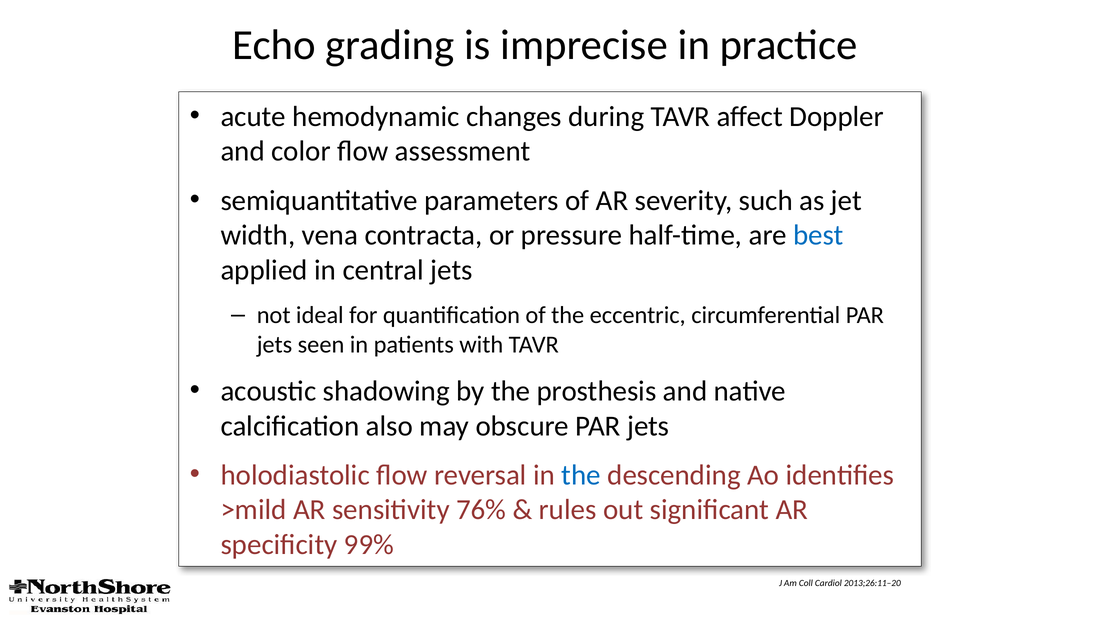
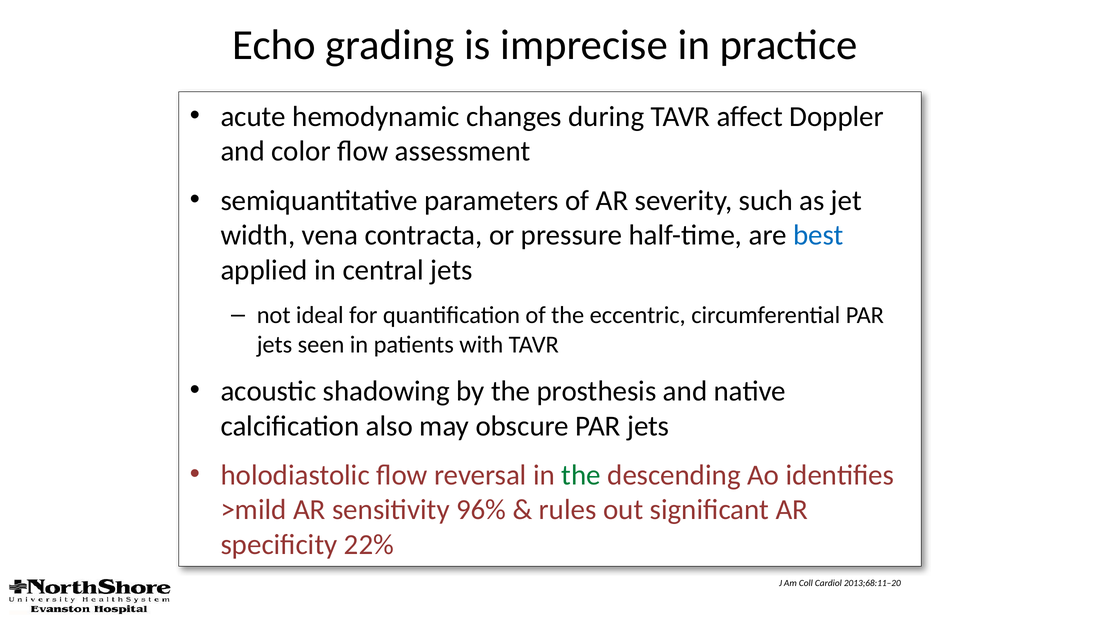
the colour: blue -> green (581, 475)
76%: 76% -> 96% (481, 510)
99%: 99% -> 22% (369, 544)
2013;26:11–20: 2013;26:11–20 -> 2013;68:11–20 (872, 583)
